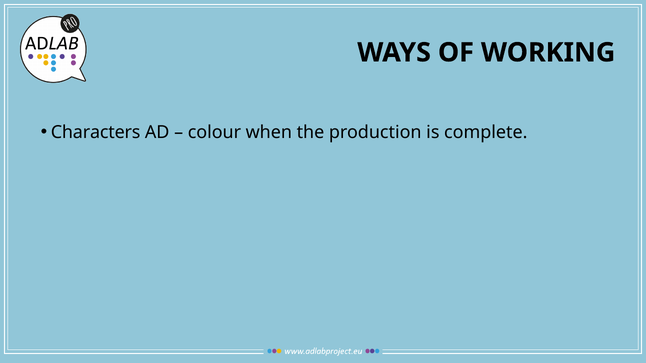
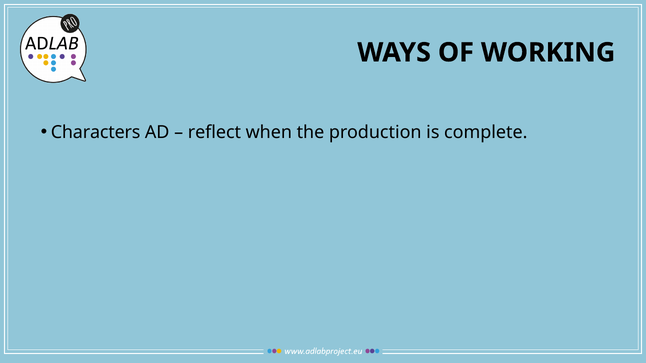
colour: colour -> reflect (214, 133)
